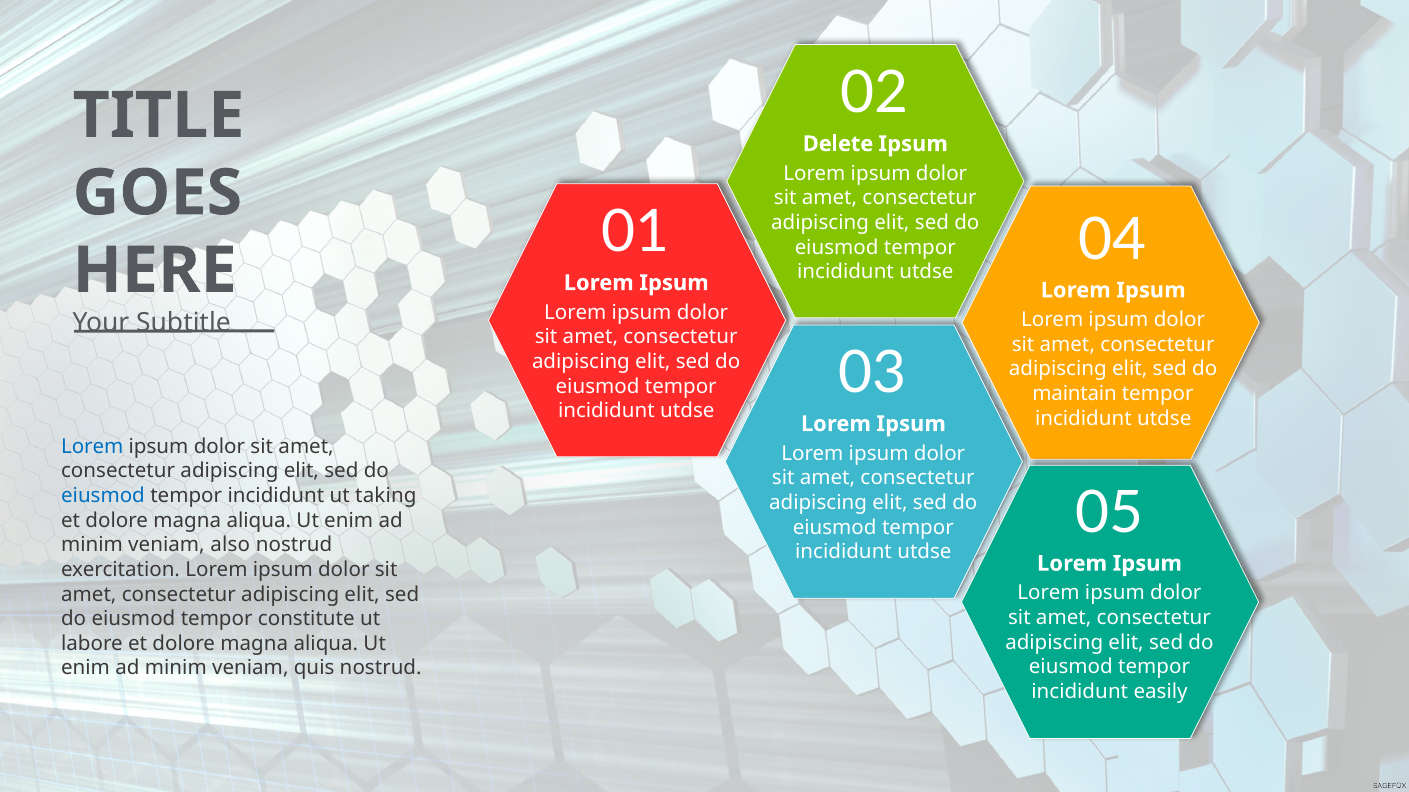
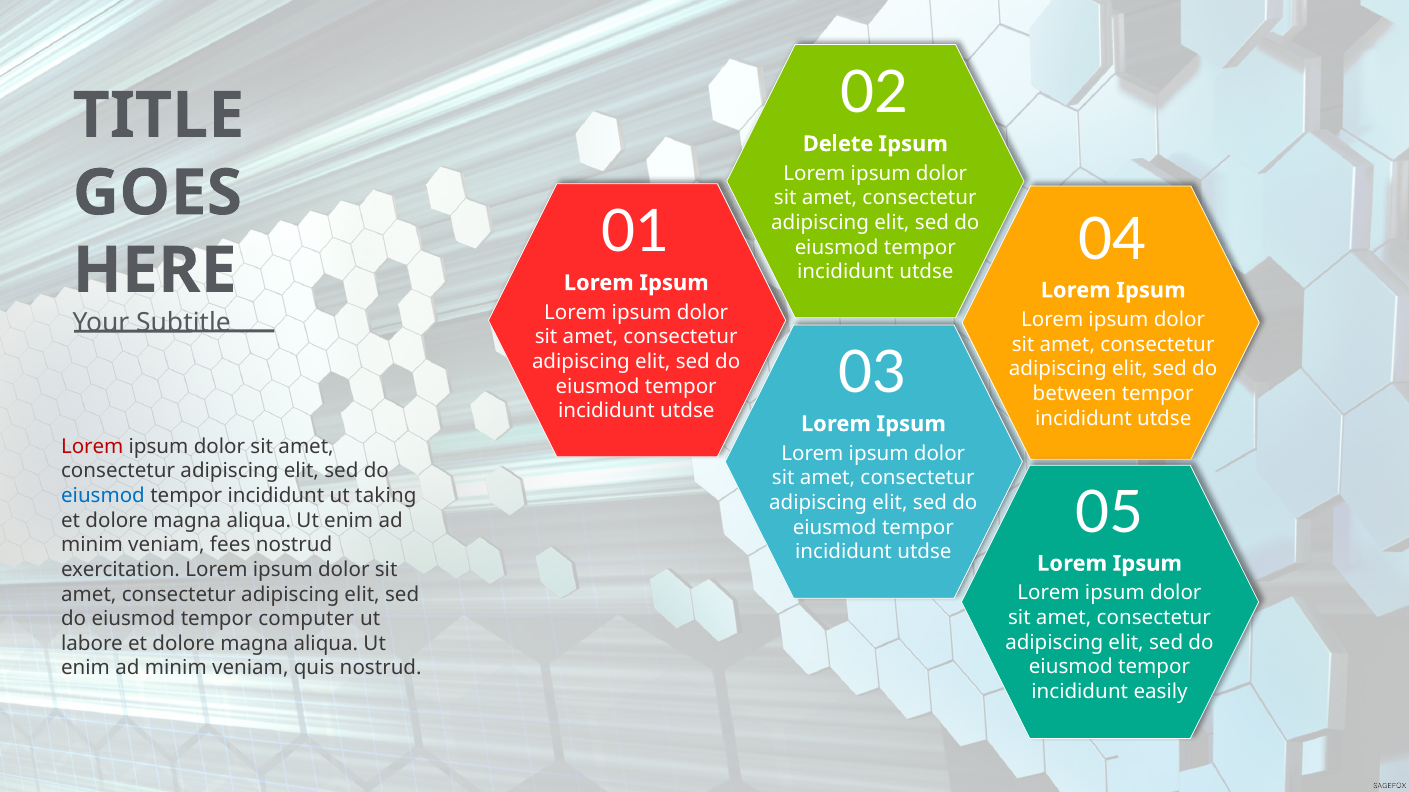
maintain: maintain -> between (1074, 394)
Lorem colour: blue -> red (92, 447)
also: also -> fees (230, 545)
constitute: constitute -> computer (306, 619)
